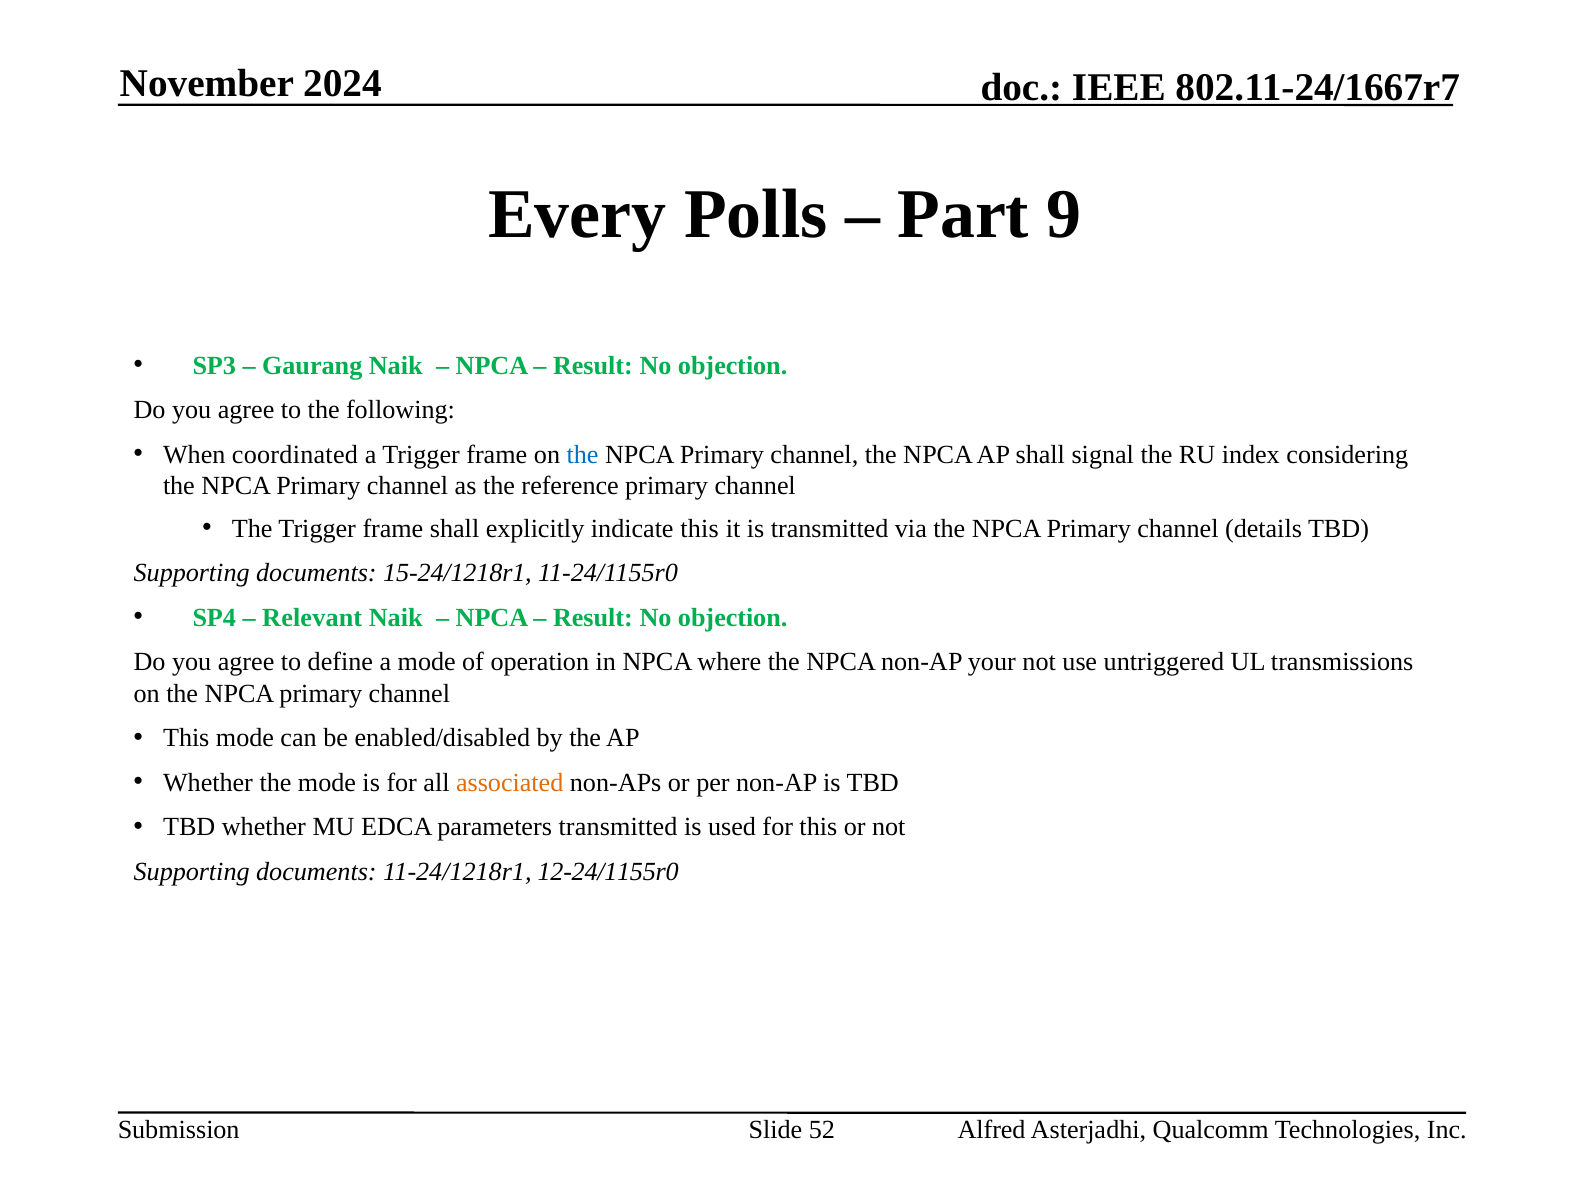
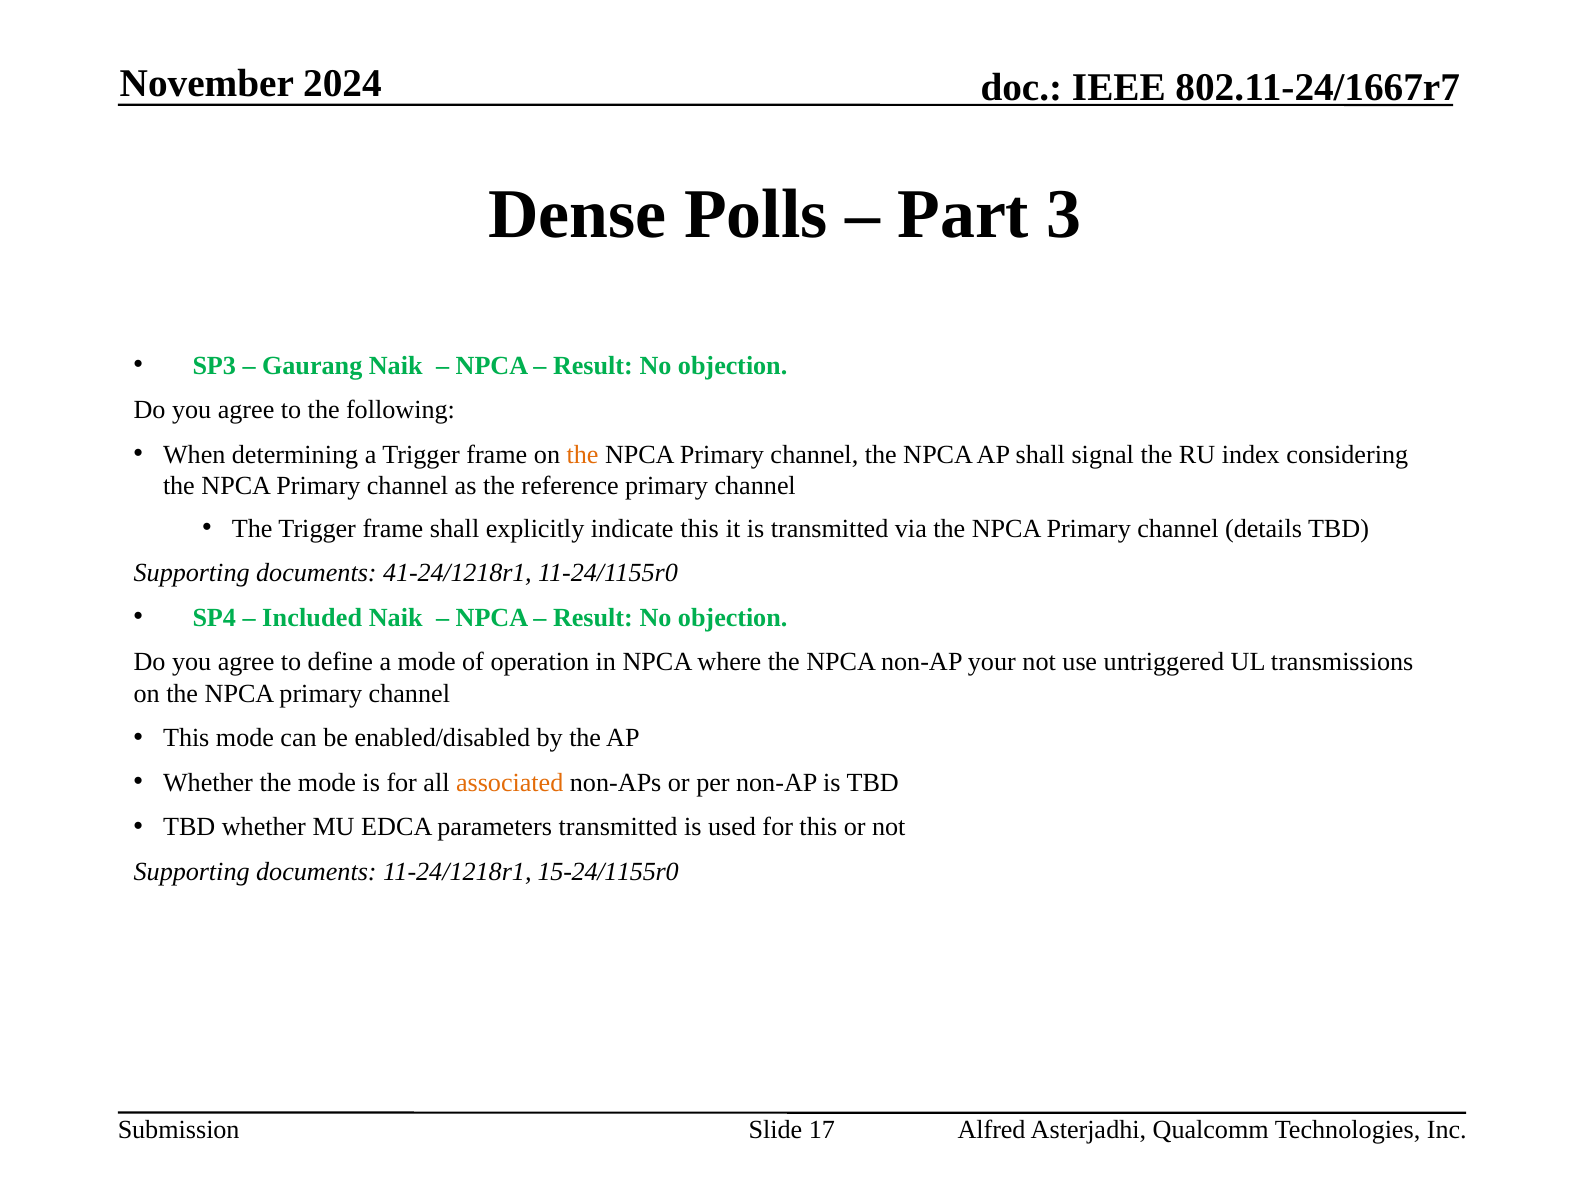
Every: Every -> Dense (577, 214)
9: 9 -> 3 (1064, 214)
coordinated: coordinated -> determining (295, 455)
the colour: blue -> orange (582, 455)
15-24/1218r1: 15-24/1218r1 -> 41-24/1218r1 (457, 573)
Relevant: Relevant -> Included (312, 618)
12-24/1155r0: 12-24/1155r0 -> 15-24/1155r0 (608, 872)
52: 52 -> 17 (822, 1130)
